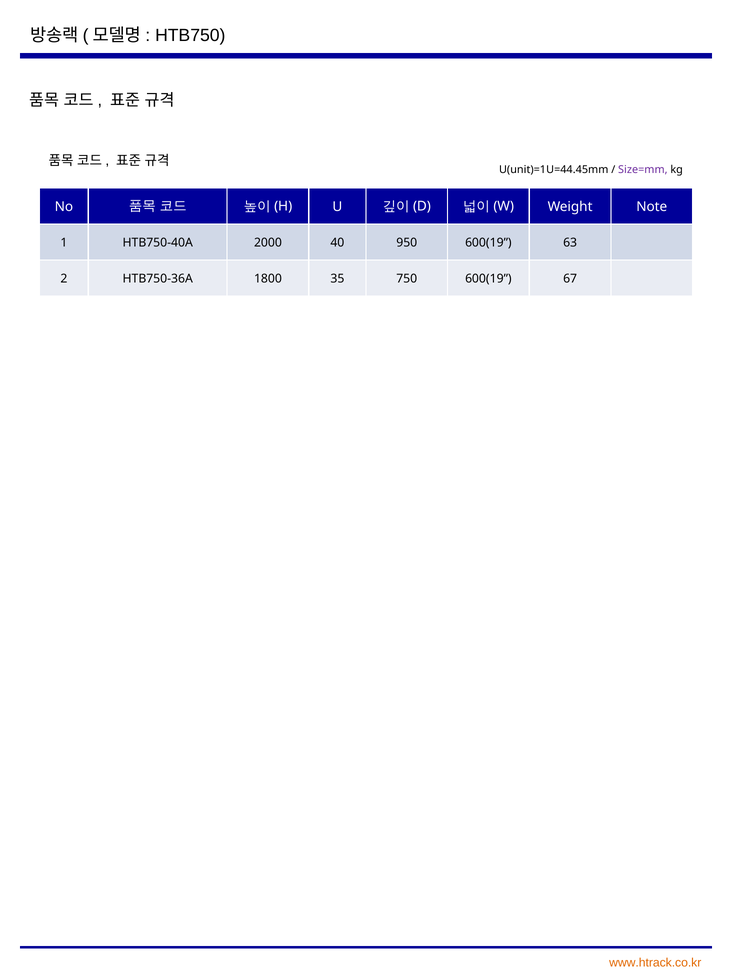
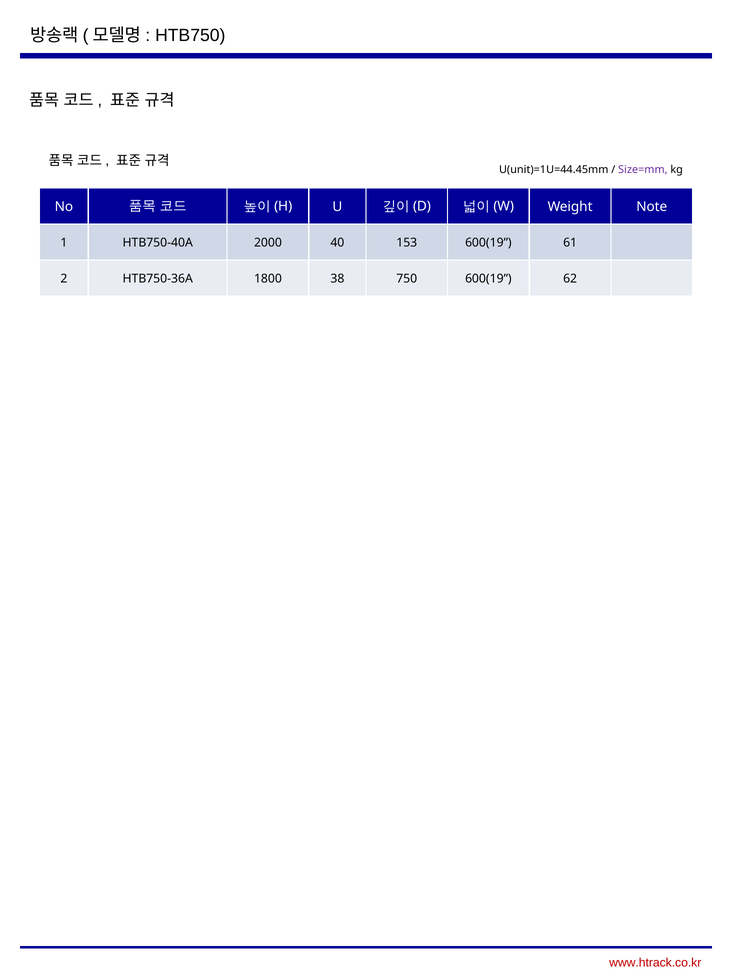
950: 950 -> 153 (407, 243)
63: 63 -> 61 (570, 243)
35: 35 -> 38 (337, 279)
67: 67 -> 62 (570, 279)
www.htrack.co.kr colour: orange -> red (655, 963)
